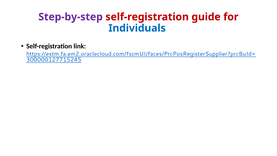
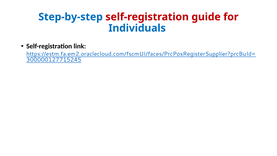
Step-by-step colour: purple -> blue (71, 17)
